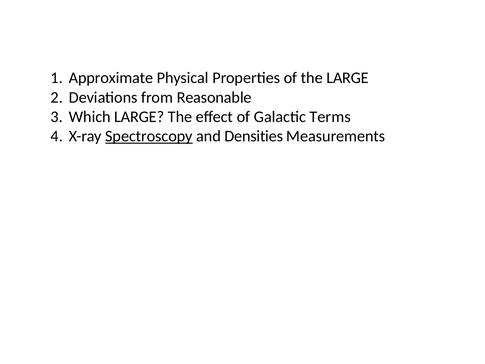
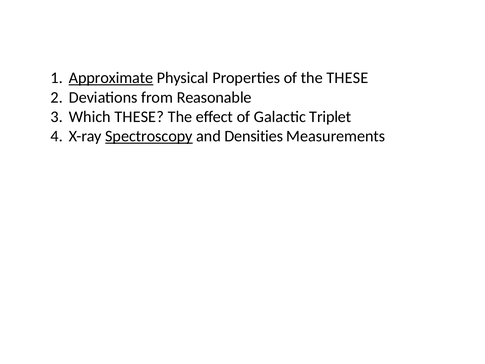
Approximate underline: none -> present (111, 78)
the LARGE: LARGE -> THESE (348, 78)
Which LARGE: LARGE -> THESE (139, 117)
Terms: Terms -> Triplet (330, 117)
